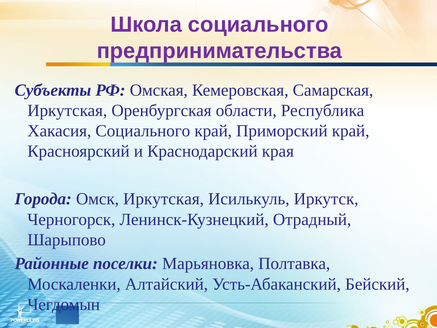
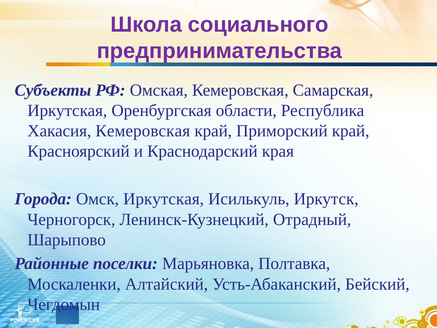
Хакасия Социального: Социального -> Кемеровская (143, 131)
